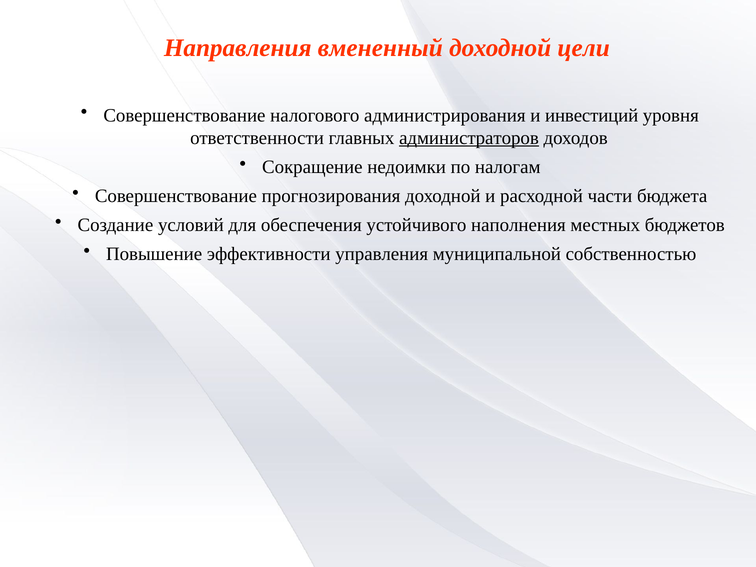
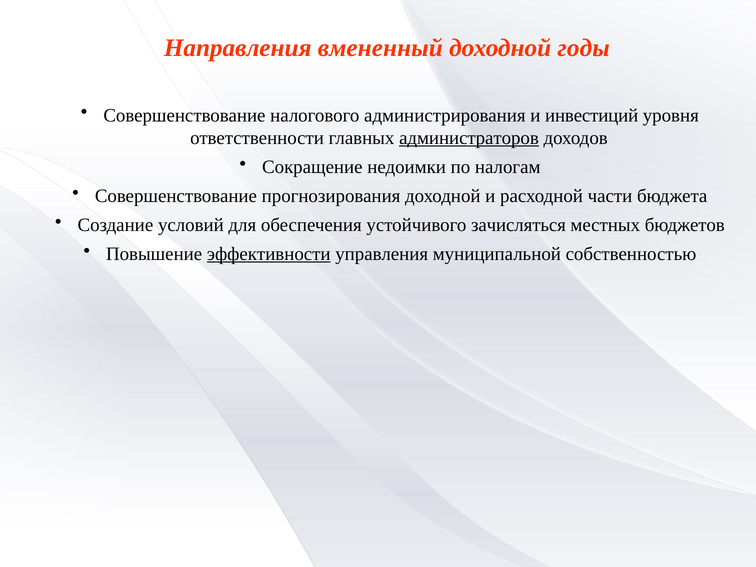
цели: цели -> годы (584, 48)
наполнения: наполнения -> зачисляться (518, 225)
эффективности underline: none -> present (269, 254)
